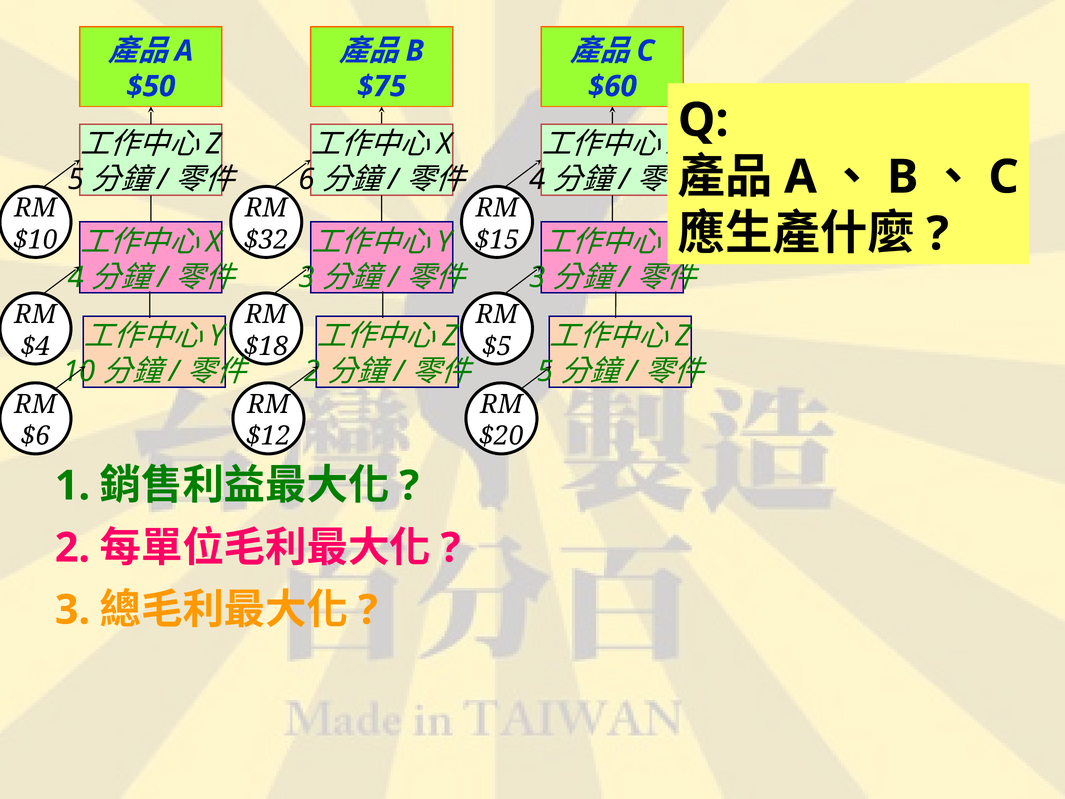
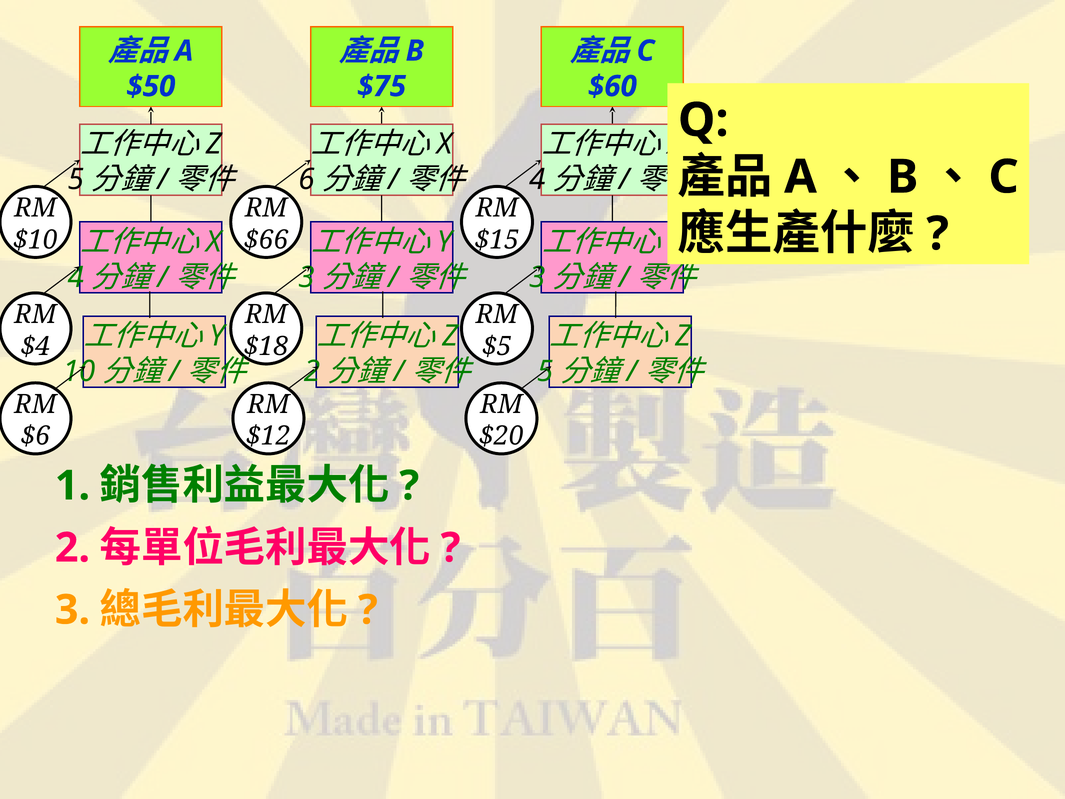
$32: $32 -> $66 (266, 240)
